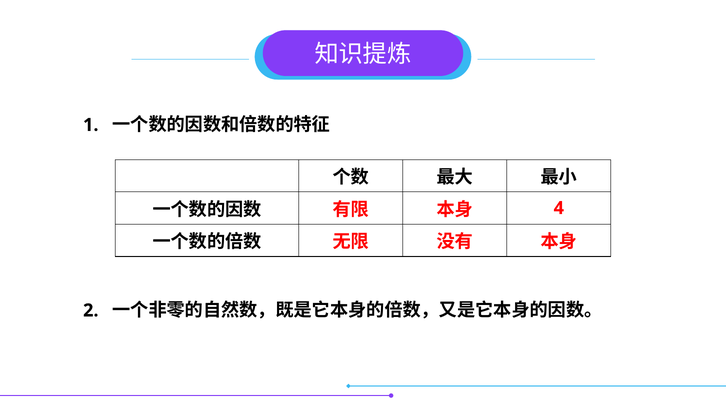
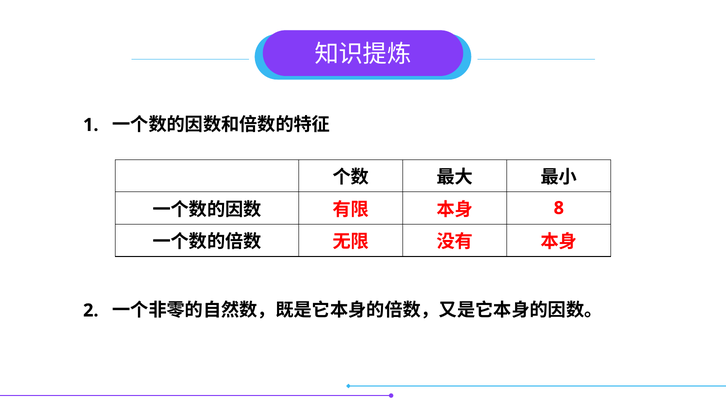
4: 4 -> 8 (559, 208)
